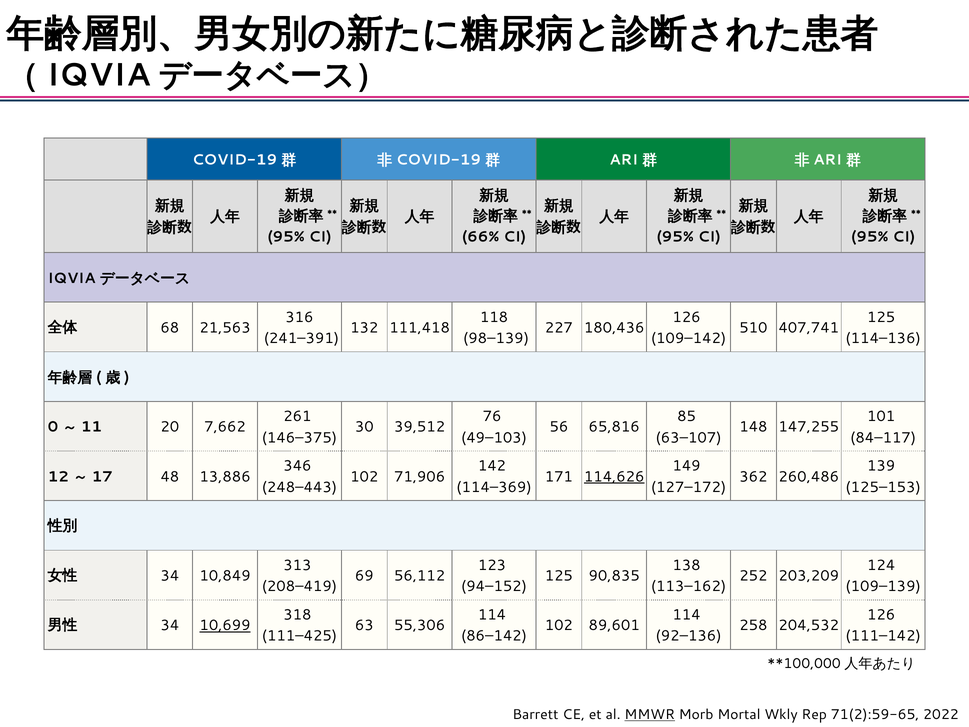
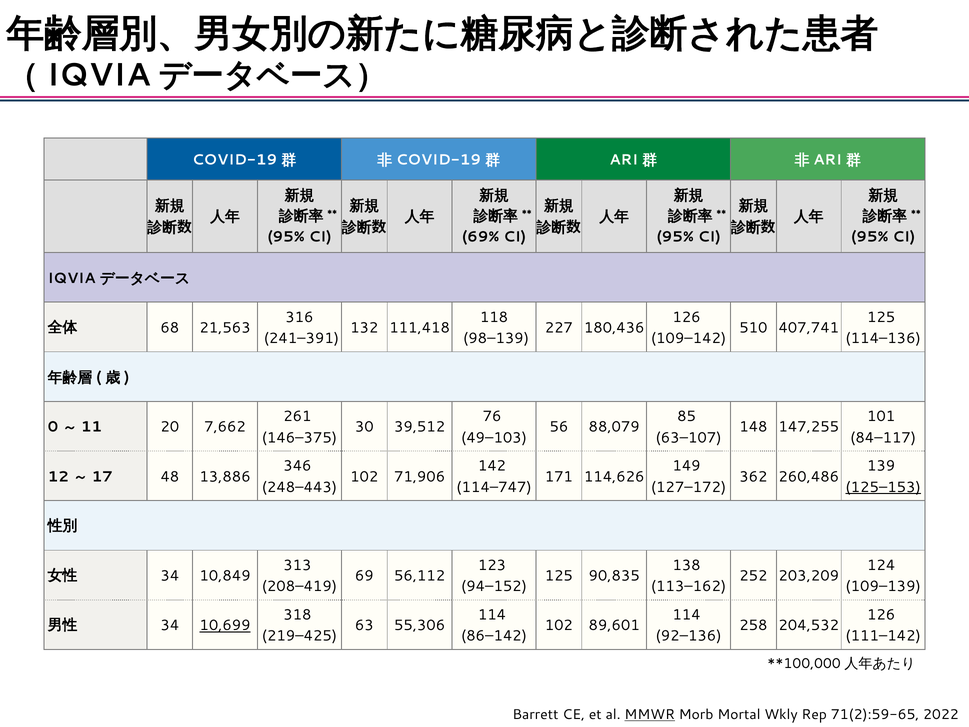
66%: 66% -> 69% (480, 237)
65,816: 65,816 -> 88,079 (614, 427)
114,626 underline: present -> none (614, 476)
114–369: 114–369 -> 114–747 (494, 487)
125–153 underline: none -> present (883, 487)
111–425: 111–425 -> 219–425 (299, 636)
